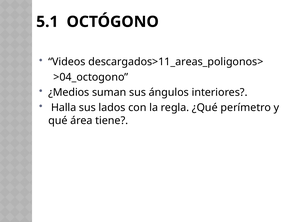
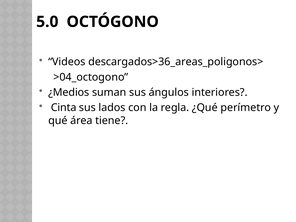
5.1: 5.1 -> 5.0 (47, 22)
descargados>11_areas_poligonos>: descargados>11_areas_poligonos> -> descargados>36_areas_poligonos> (176, 62)
Halla: Halla -> Cinta (64, 108)
